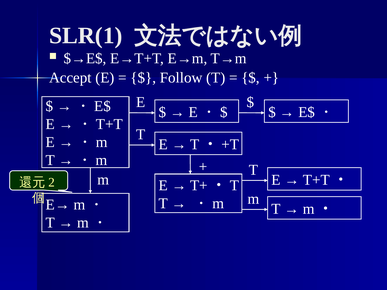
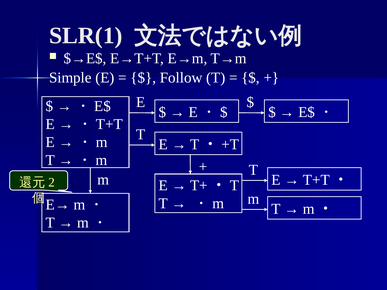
Accept: Accept -> Simple (70, 78)
